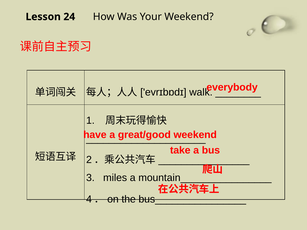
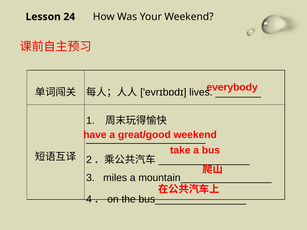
walk: walk -> lives (201, 92)
